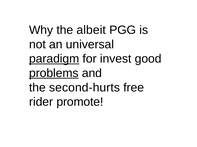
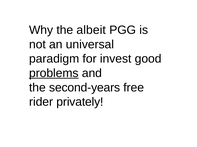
paradigm underline: present -> none (54, 59)
second-hurts: second-hurts -> second-years (85, 88)
promote: promote -> privately (80, 102)
